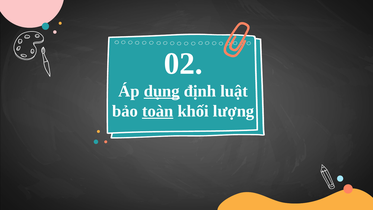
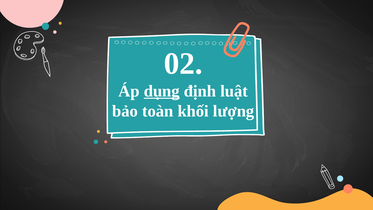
toàn underline: present -> none (158, 111)
